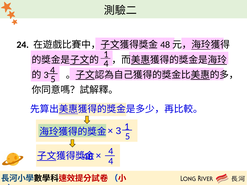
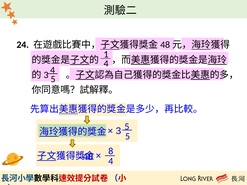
3 1: 1 -> 5 (127, 127)
4: 4 -> 8 (111, 151)
